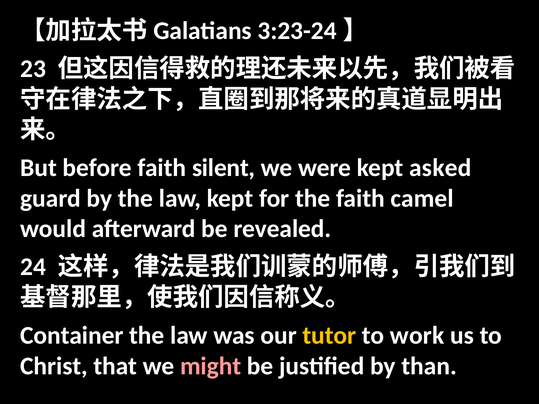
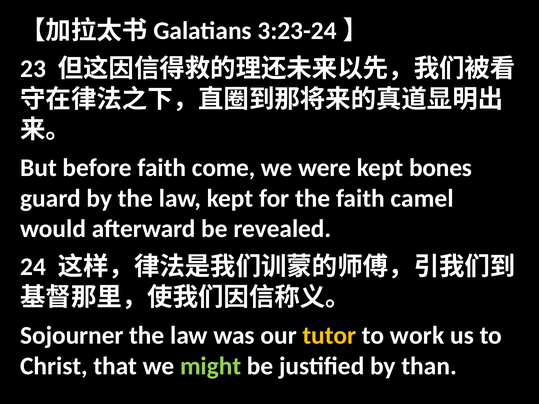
silent: silent -> come (224, 168)
asked: asked -> bones (441, 168)
Container: Container -> Sojourner (72, 336)
might colour: pink -> light green (211, 366)
